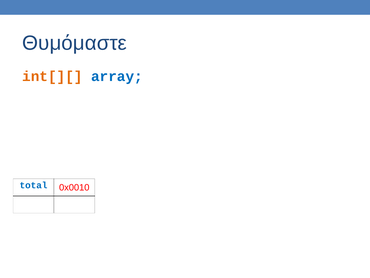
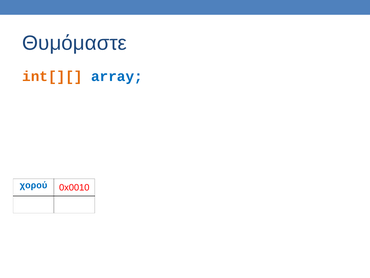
total: total -> χορού (33, 185)
